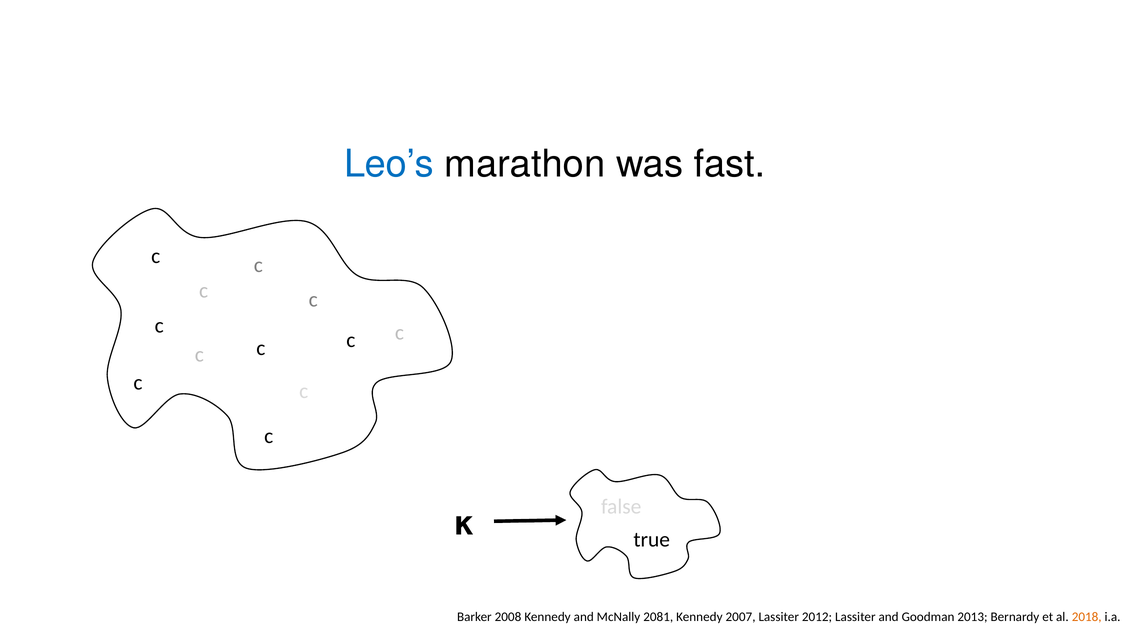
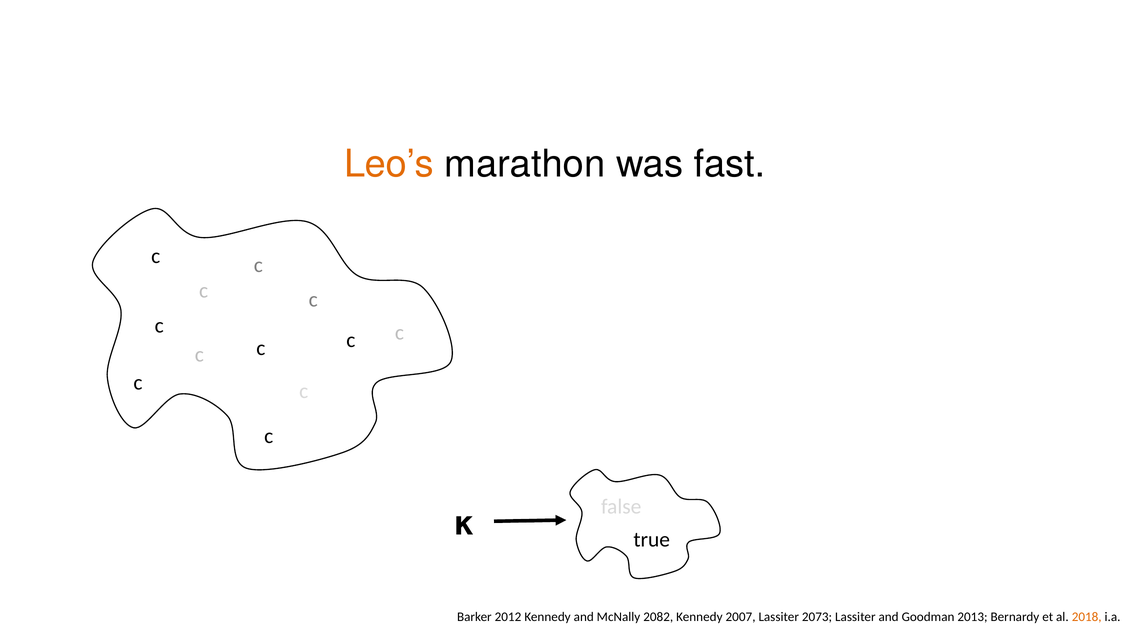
Leo’s colour: blue -> orange (389, 164)
2008: 2008 -> 2012 (508, 617)
2081: 2081 -> 2082 (658, 617)
2012: 2012 -> 2073 (817, 617)
